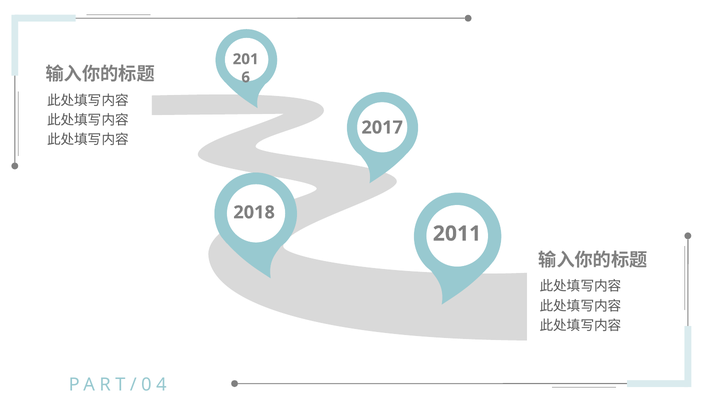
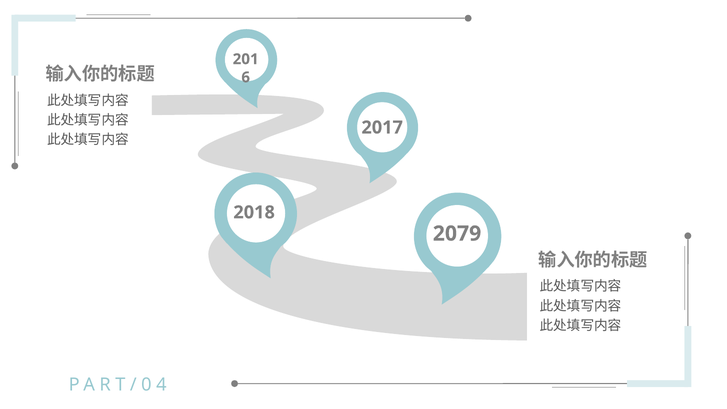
2011: 2011 -> 2079 (457, 234)
